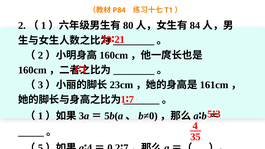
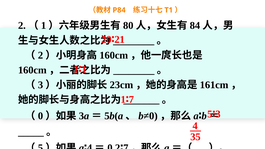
1: 1 -> 0 (41, 116)
